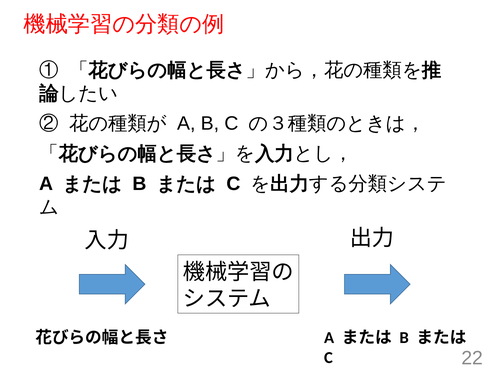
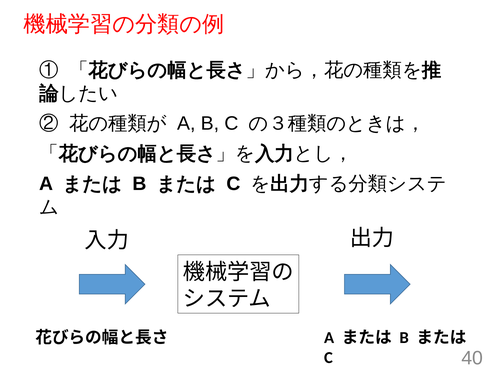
22: 22 -> 40 (472, 358)
